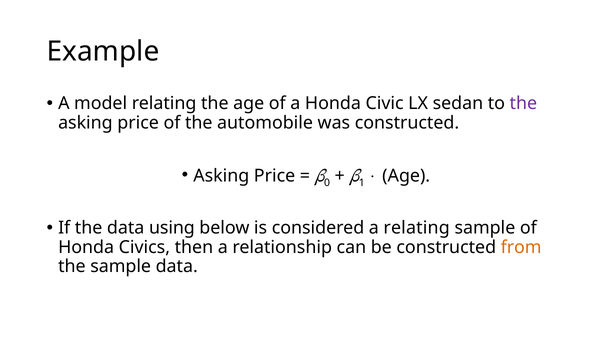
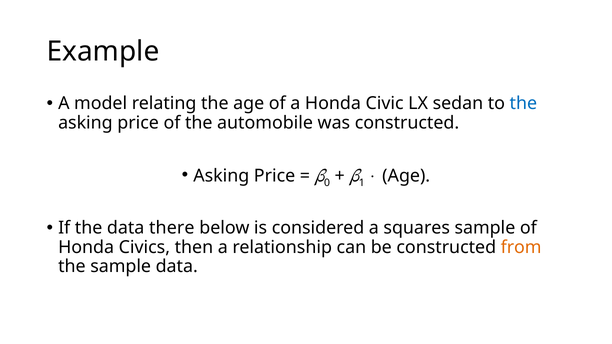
the colour: purple -> blue (523, 103)
using: using -> there (172, 228)
a relating: relating -> squares (417, 228)
